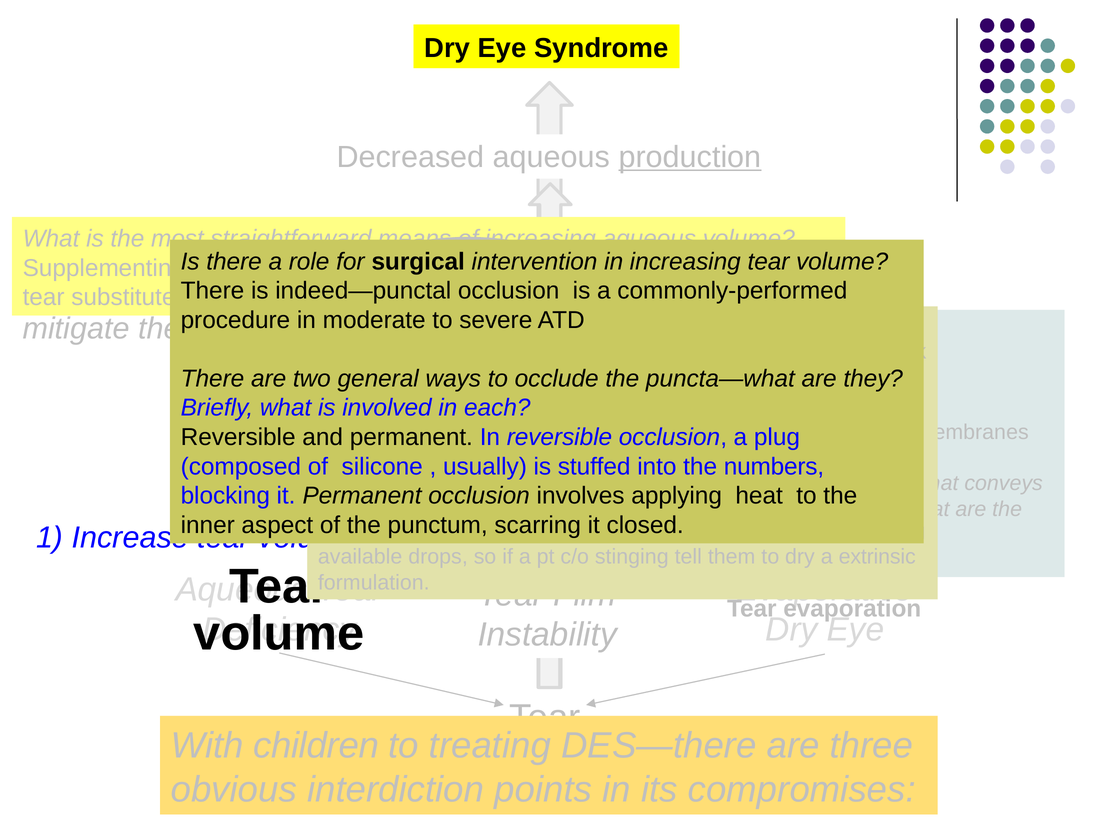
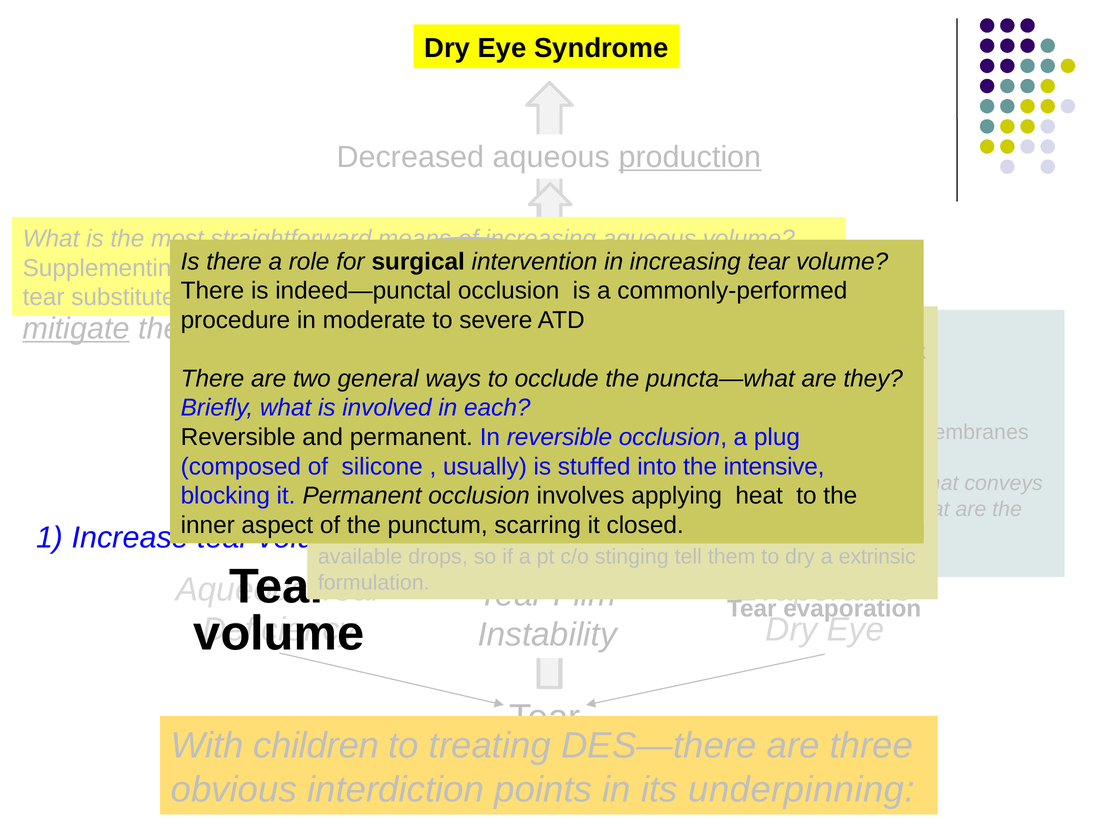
mitigate underline: none -> present (76, 329)
numbers: numbers -> intensive (774, 467)
compromises: compromises -> underpinning (802, 790)
